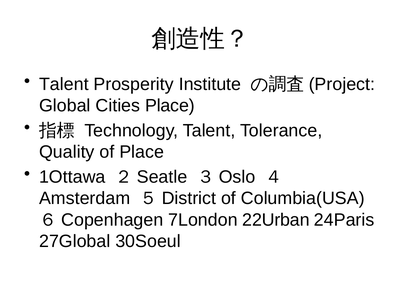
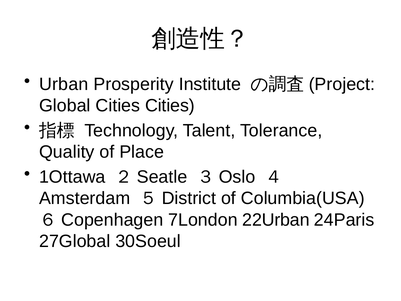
Talent: Talent -> Urban (64, 84)
Cities Place: Place -> Cities (170, 106)
